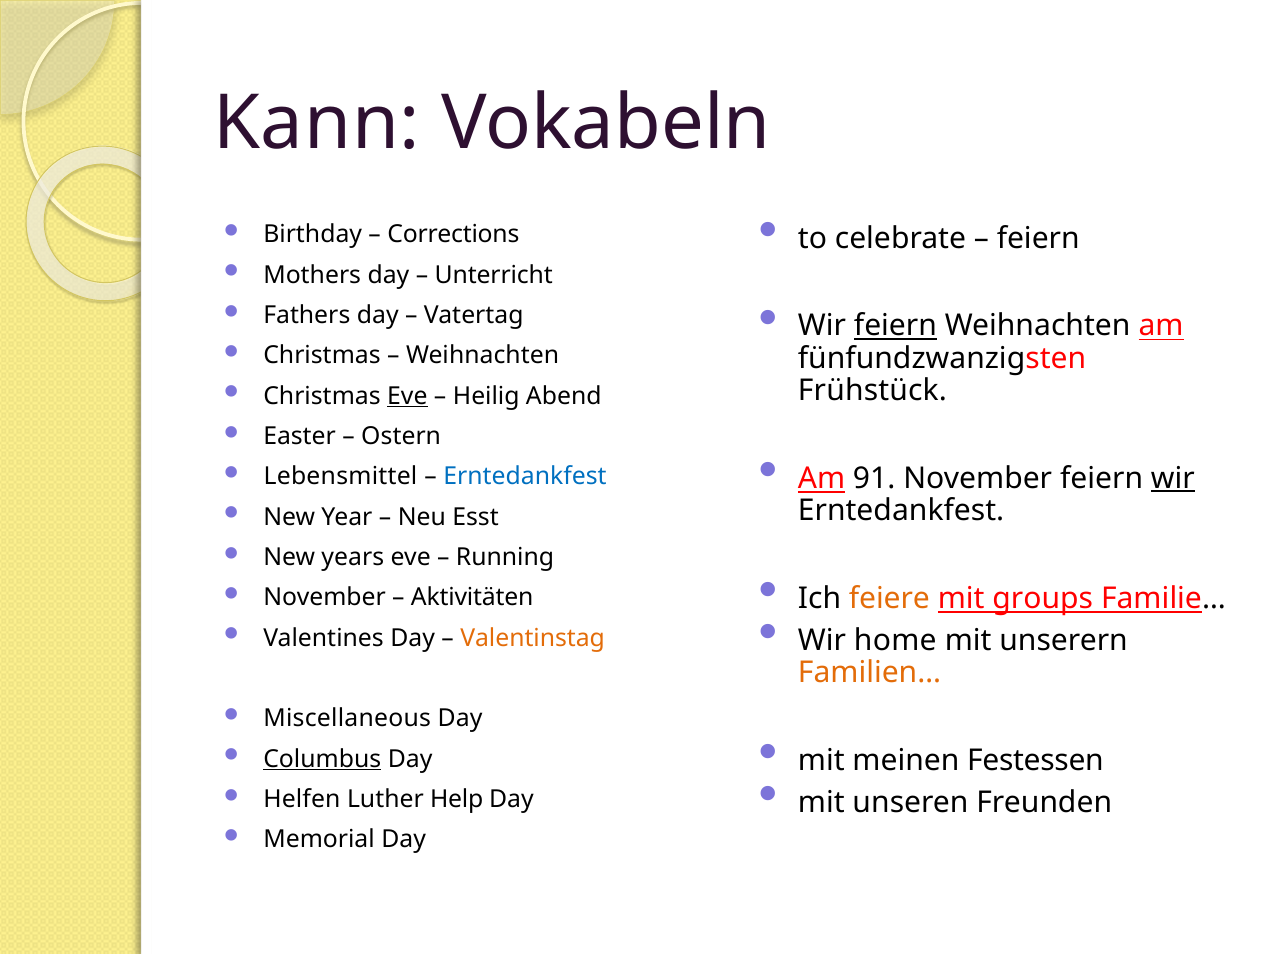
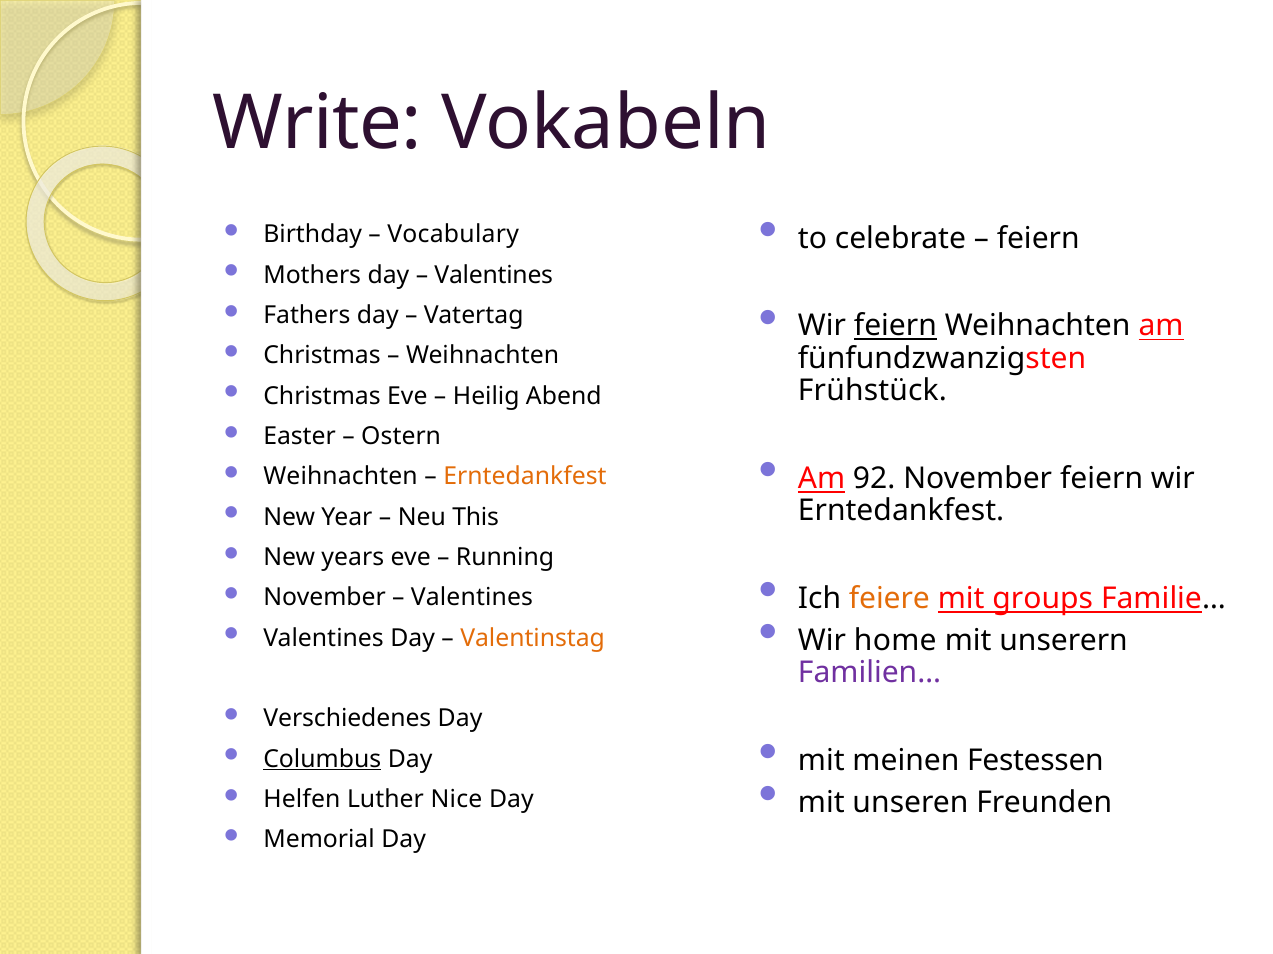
Kann: Kann -> Write (317, 123)
Corrections: Corrections -> Vocabulary (453, 235)
Unterricht: Unterricht -> Valentines (494, 275)
Eve underline: present -> none (407, 396)
91: 91 -> 92 (874, 479)
wir underline: present -> none (1173, 479)
Lebensmittel: Lebensmittel -> Weihnachten (341, 477)
Erntedankfest colour: blue -> orange (525, 477)
Esst: Esst -> This (476, 517)
Aktivitäten: Aktivitäten -> Valentines (472, 598)
Familien… colour: orange -> purple (870, 673)
Miscellaneous: Miscellaneous -> Verschiedenes (347, 719)
Help: Help -> Nice (456, 800)
